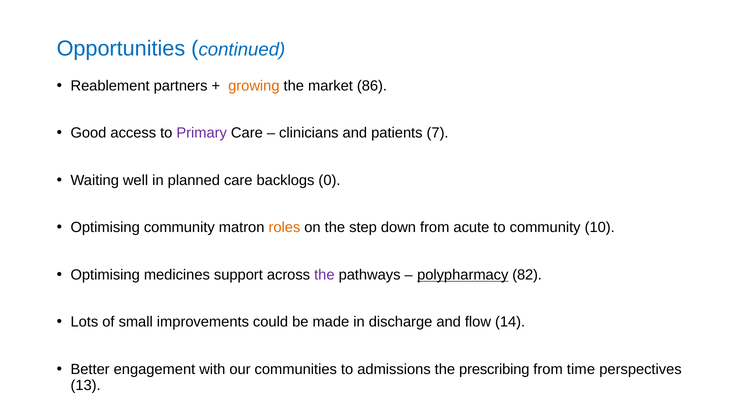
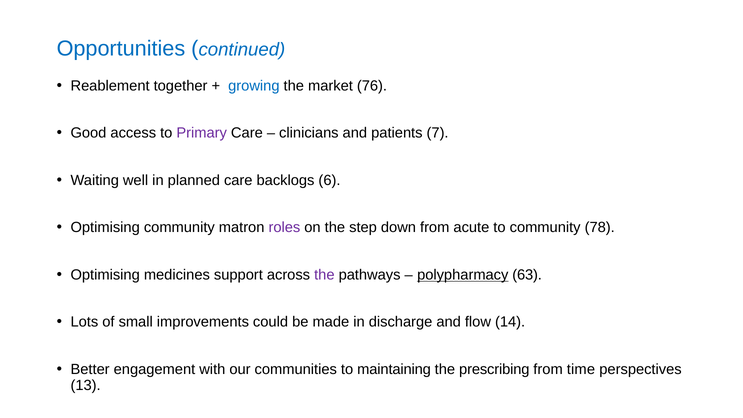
partners: partners -> together (181, 86)
growing colour: orange -> blue (254, 86)
86: 86 -> 76 (372, 86)
0: 0 -> 6 (329, 180)
roles colour: orange -> purple (284, 228)
10: 10 -> 78 (600, 228)
82: 82 -> 63 (527, 275)
admissions: admissions -> maintaining (394, 369)
